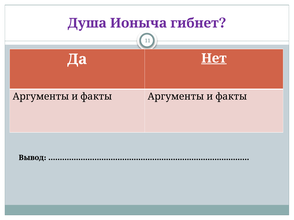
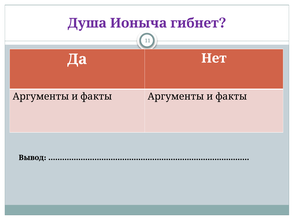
Нет underline: present -> none (214, 58)
